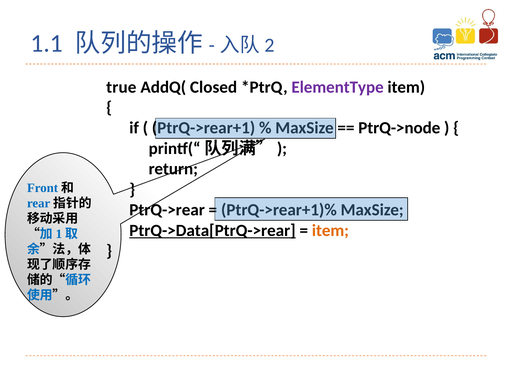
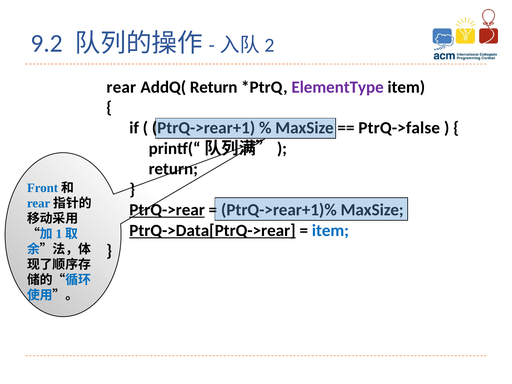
1.1: 1.1 -> 9.2 (47, 43)
true: true -> rear (121, 87)
AddQ( Closed: Closed -> Return (214, 87)
PtrQ->node: PtrQ->node -> PtrQ->false (399, 128)
PtrQ->rear underline: none -> present (167, 210)
item colour: orange -> blue (330, 230)
